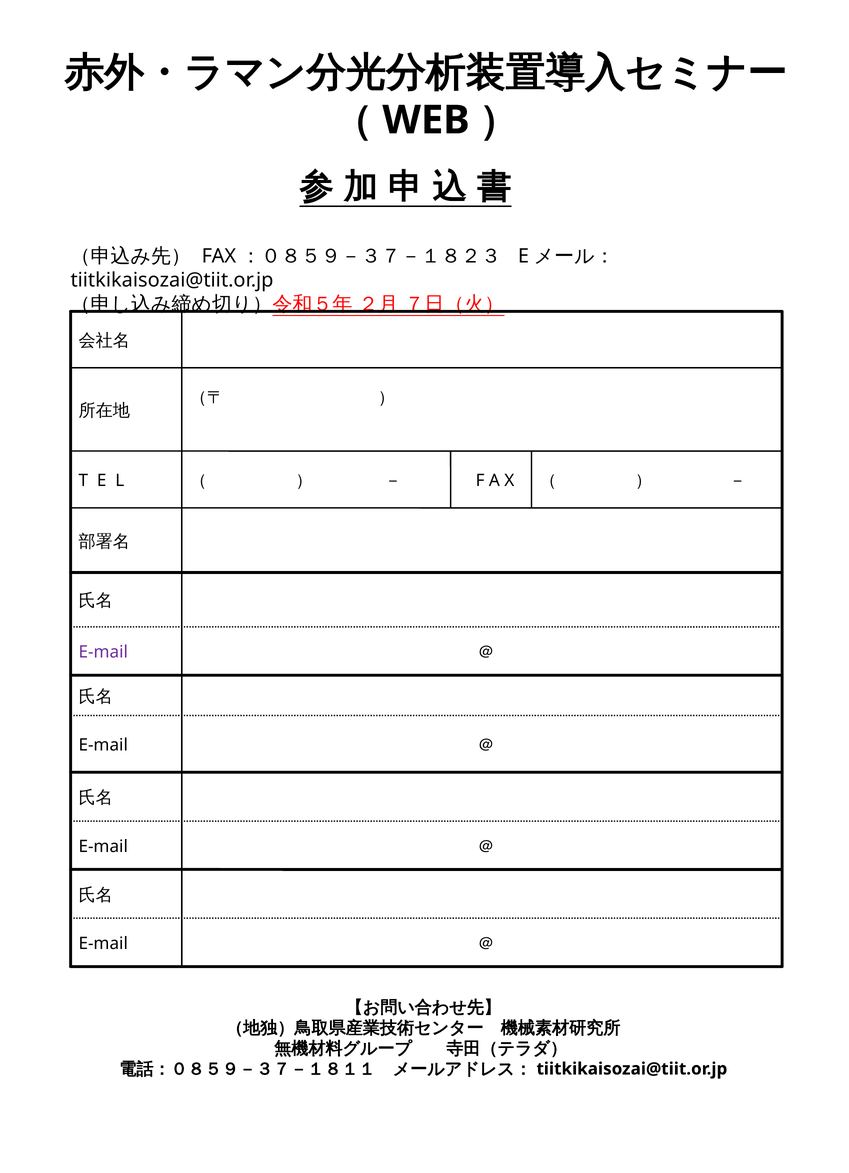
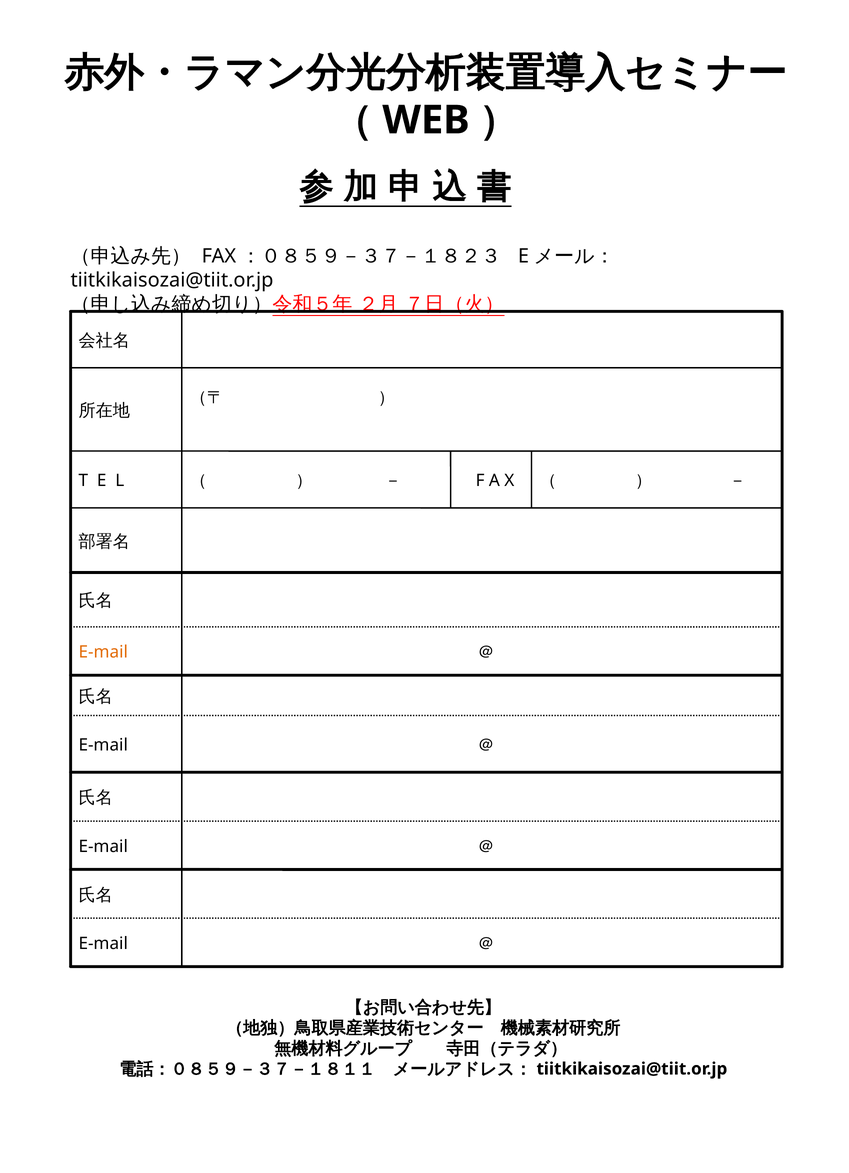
E-mail colour: purple -> orange (103, 652)
